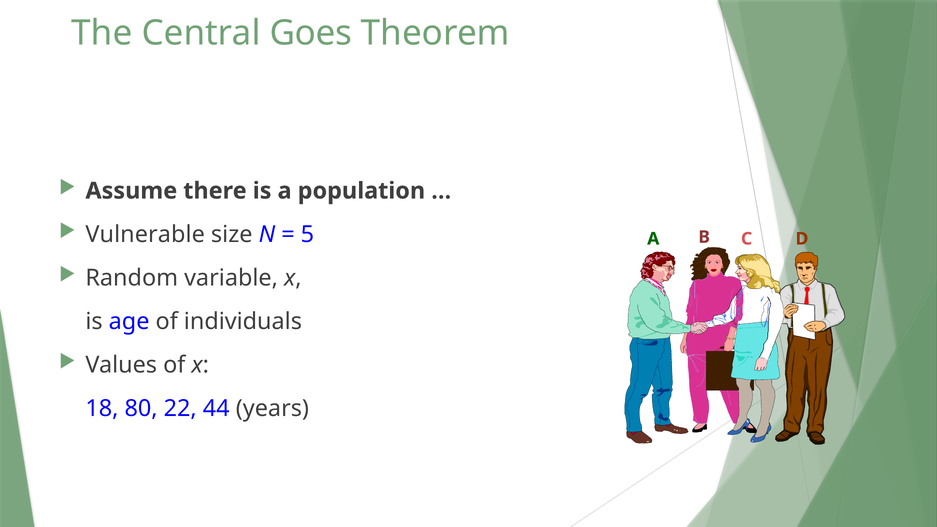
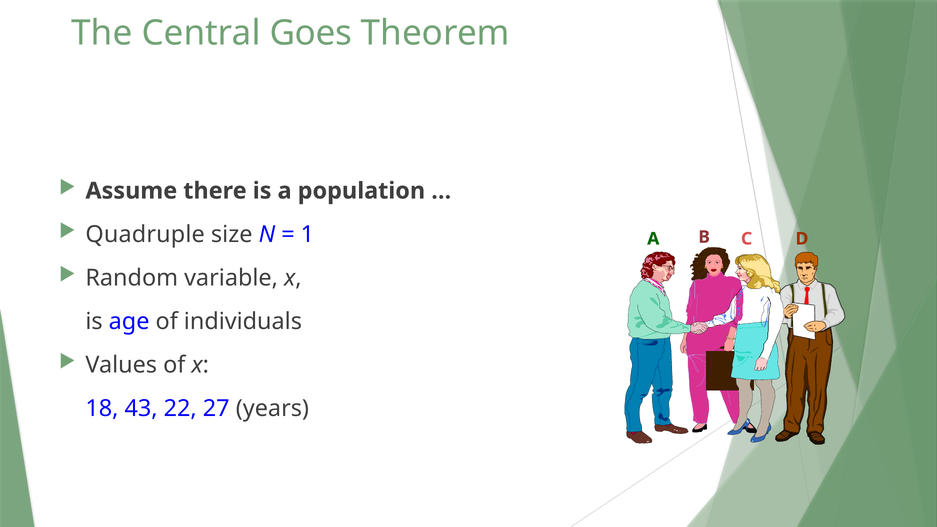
Vulnerable: Vulnerable -> Quadruple (145, 234)
5: 5 -> 1 (307, 234)
80: 80 -> 43 (141, 408)
44: 44 -> 27 (216, 408)
